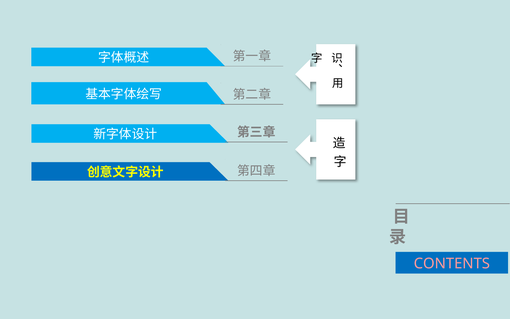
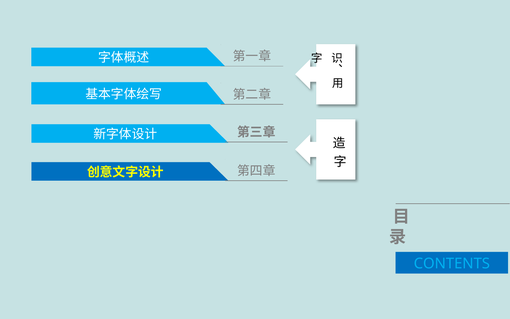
CONTENTS colour: pink -> light blue (452, 264)
